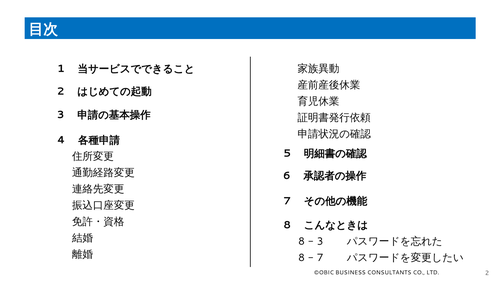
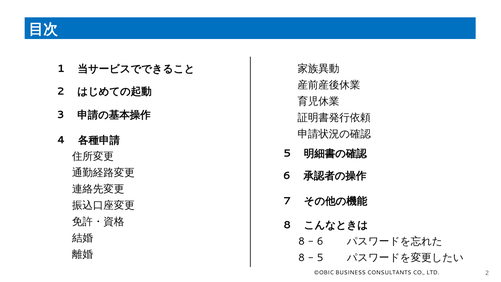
3: 3 -> 6 (320, 241)
7: 7 -> 5 (320, 257)
